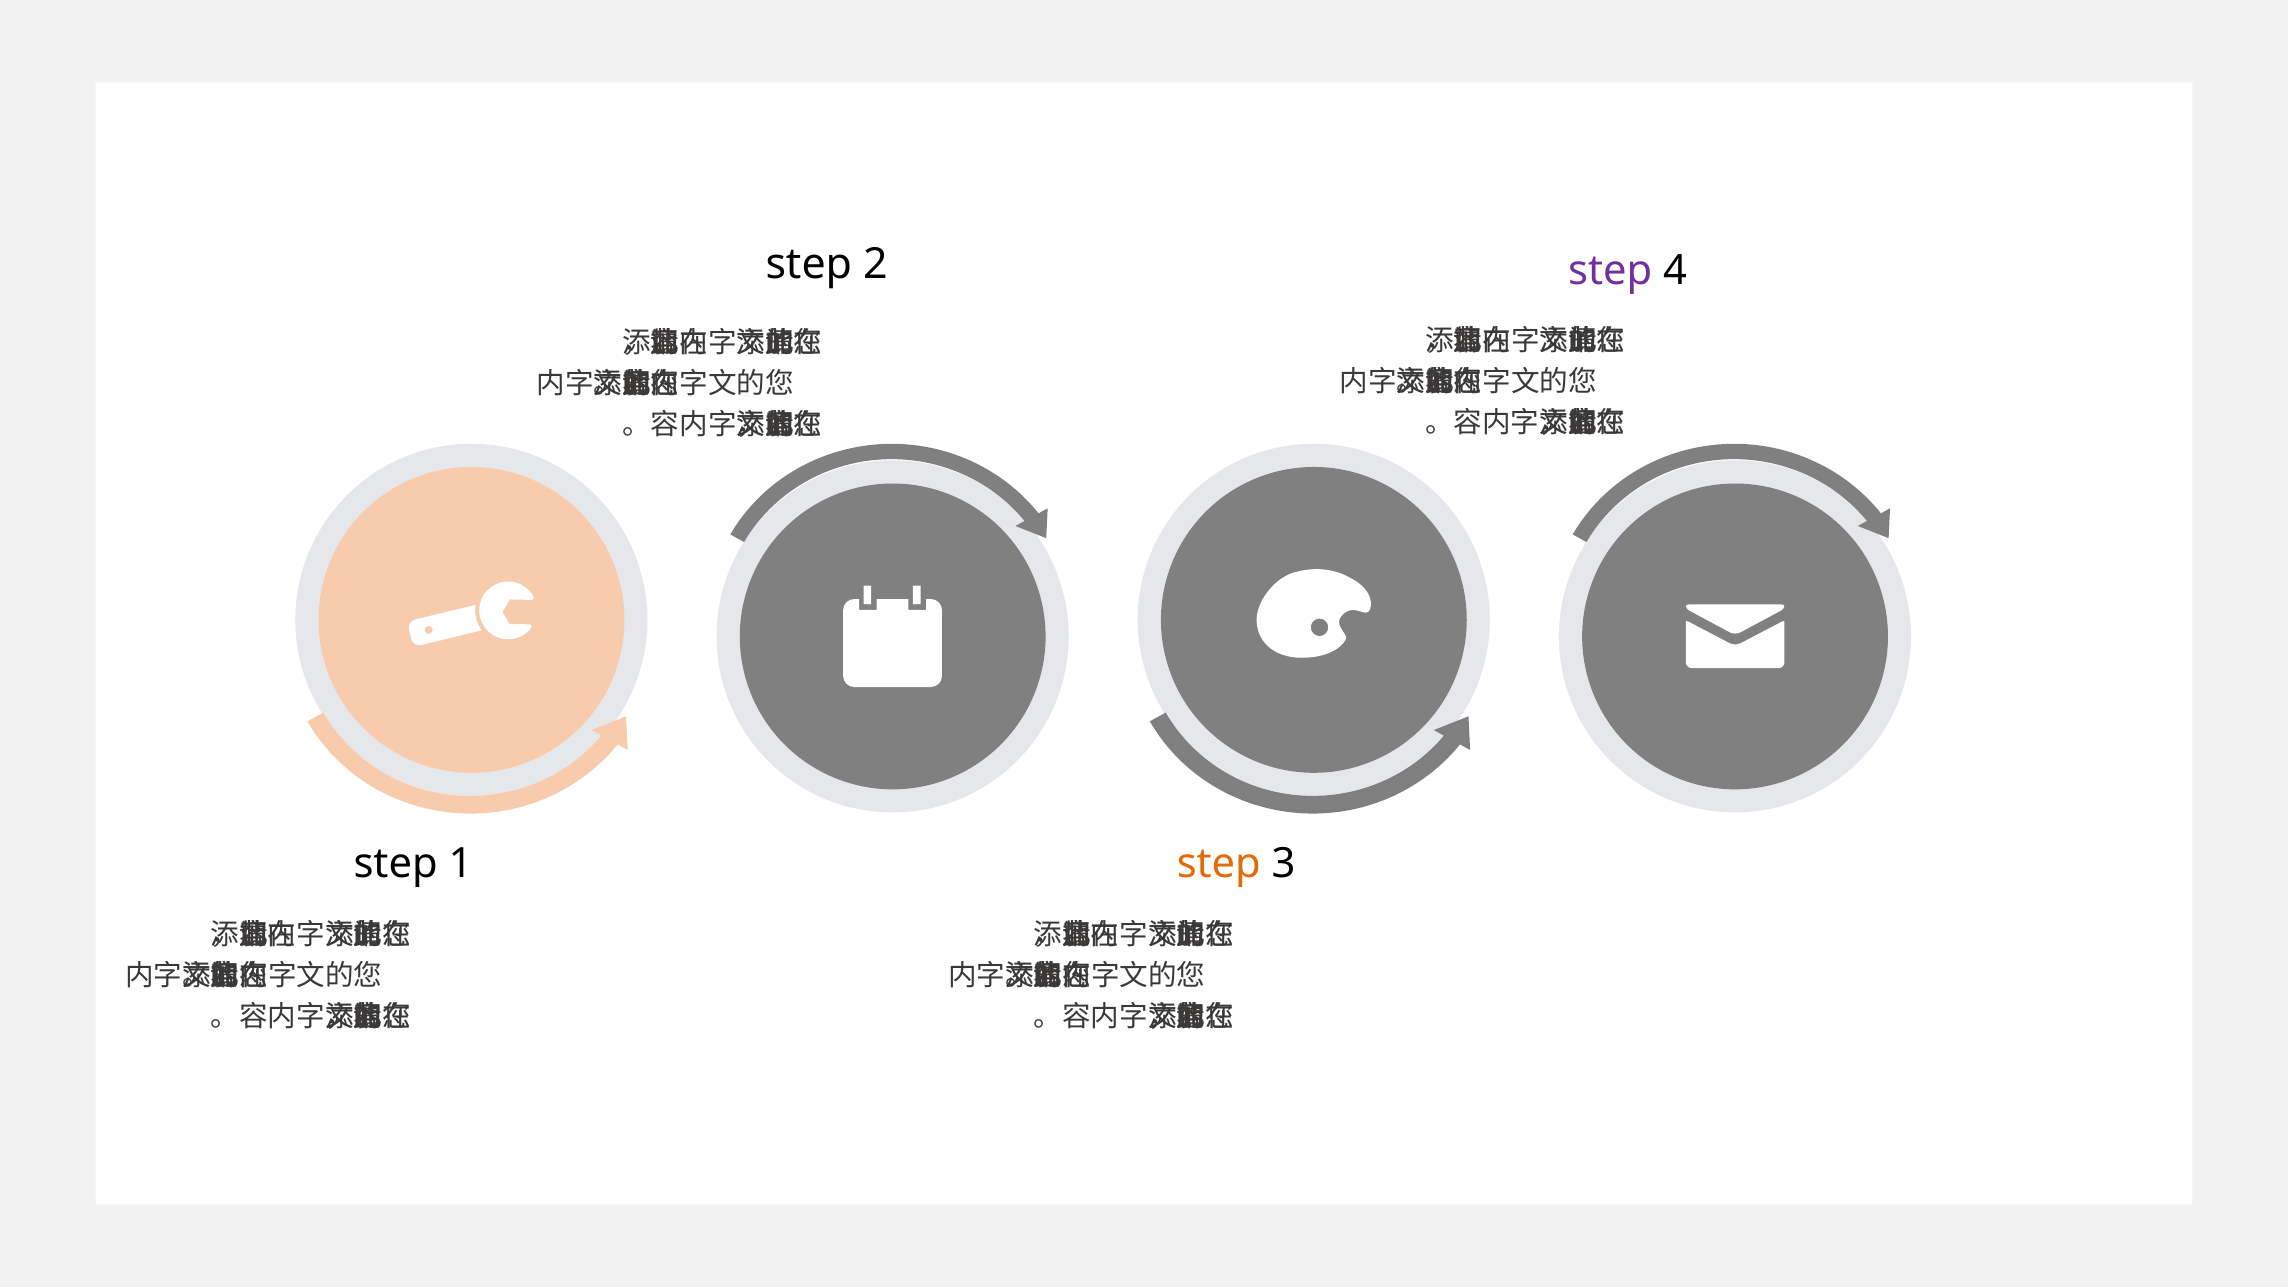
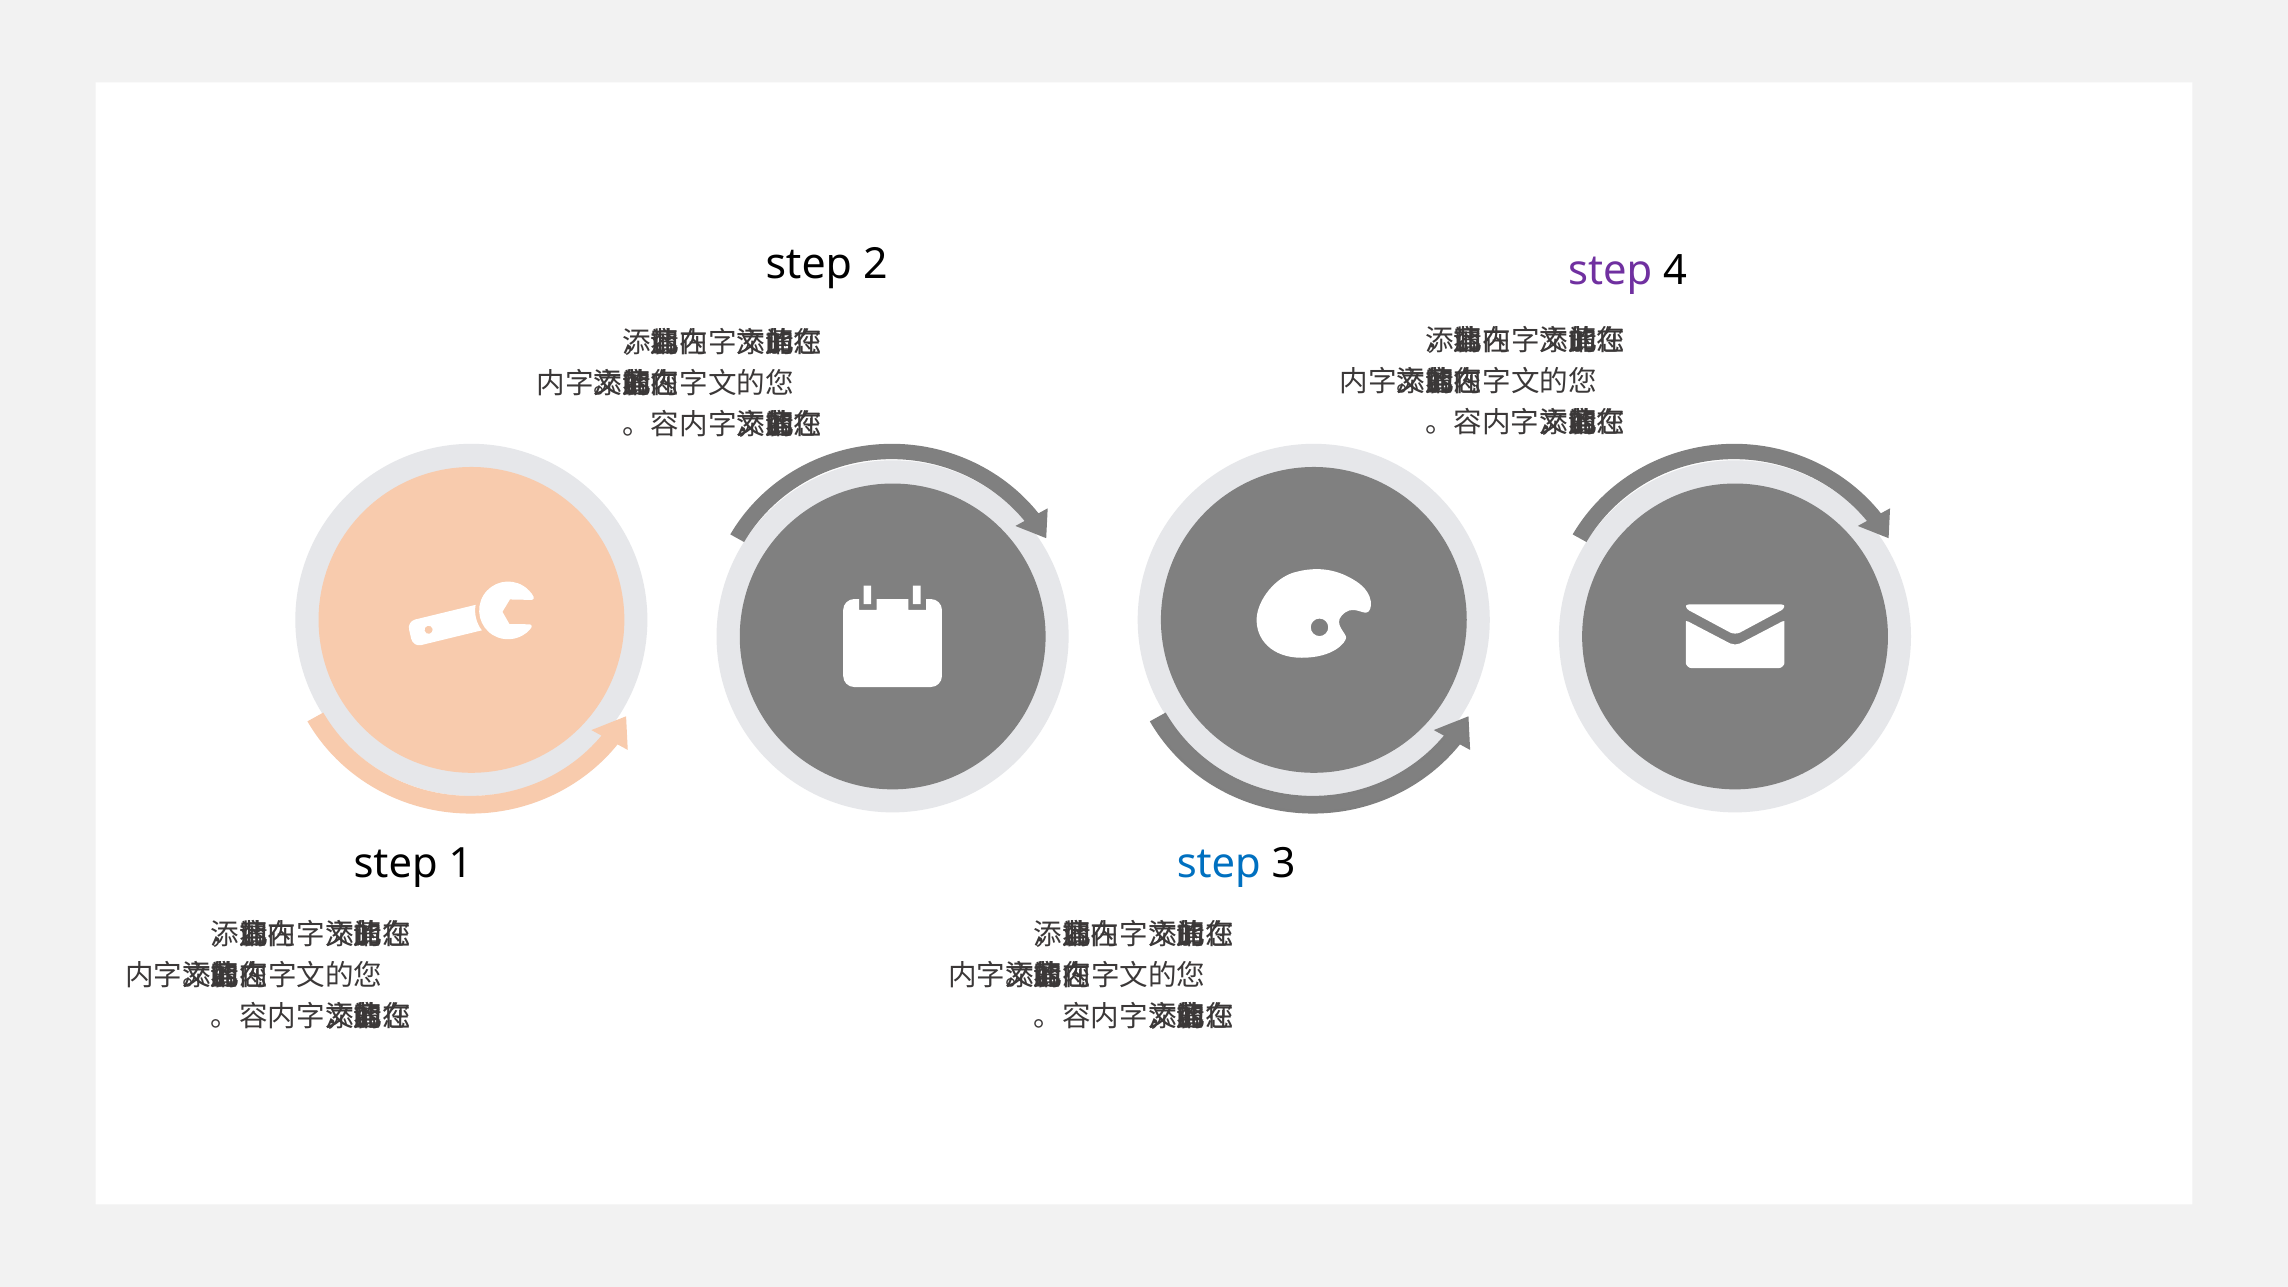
step colour: orange -> blue (1219, 864)
